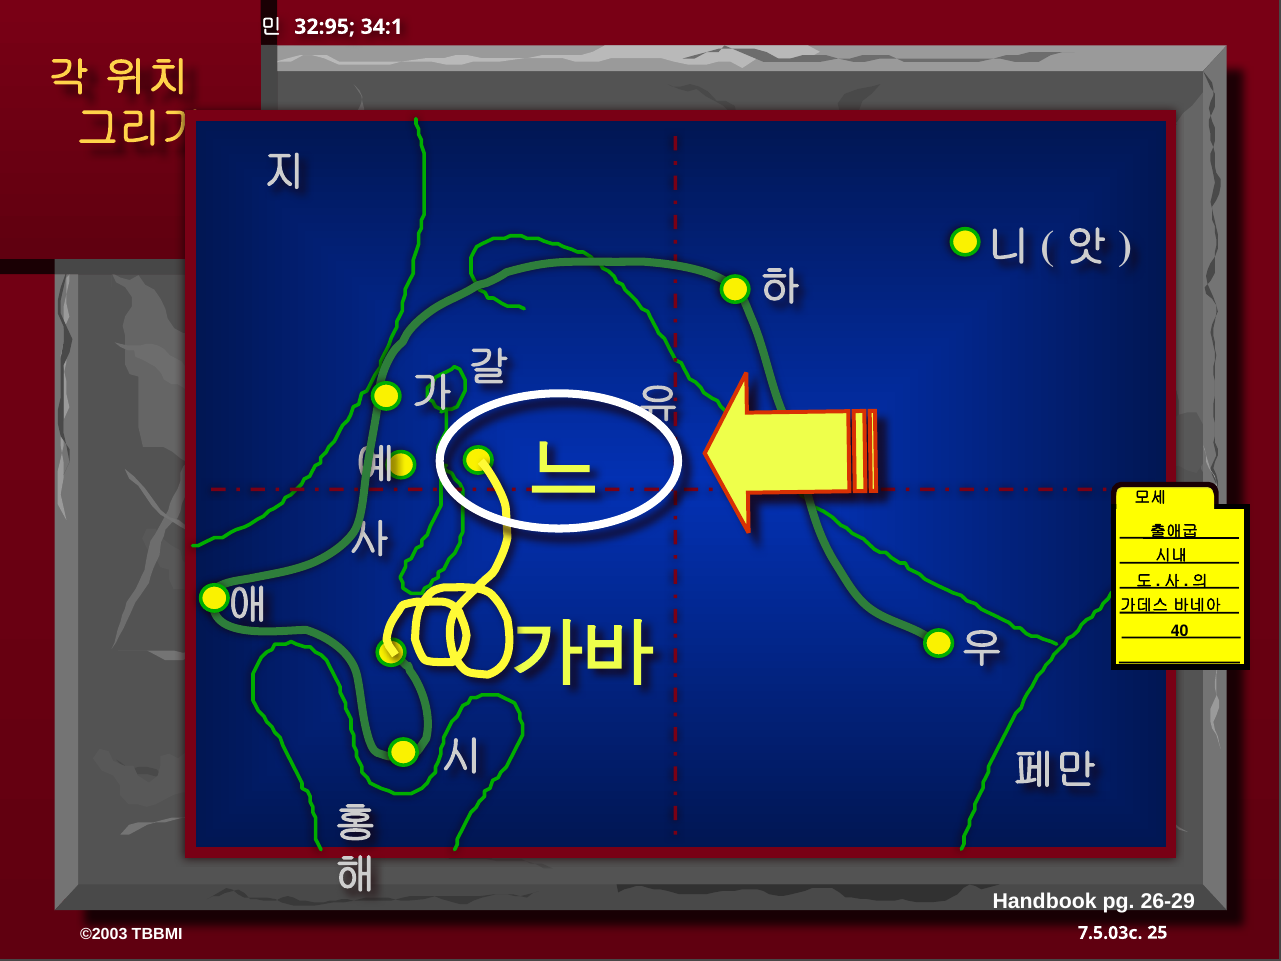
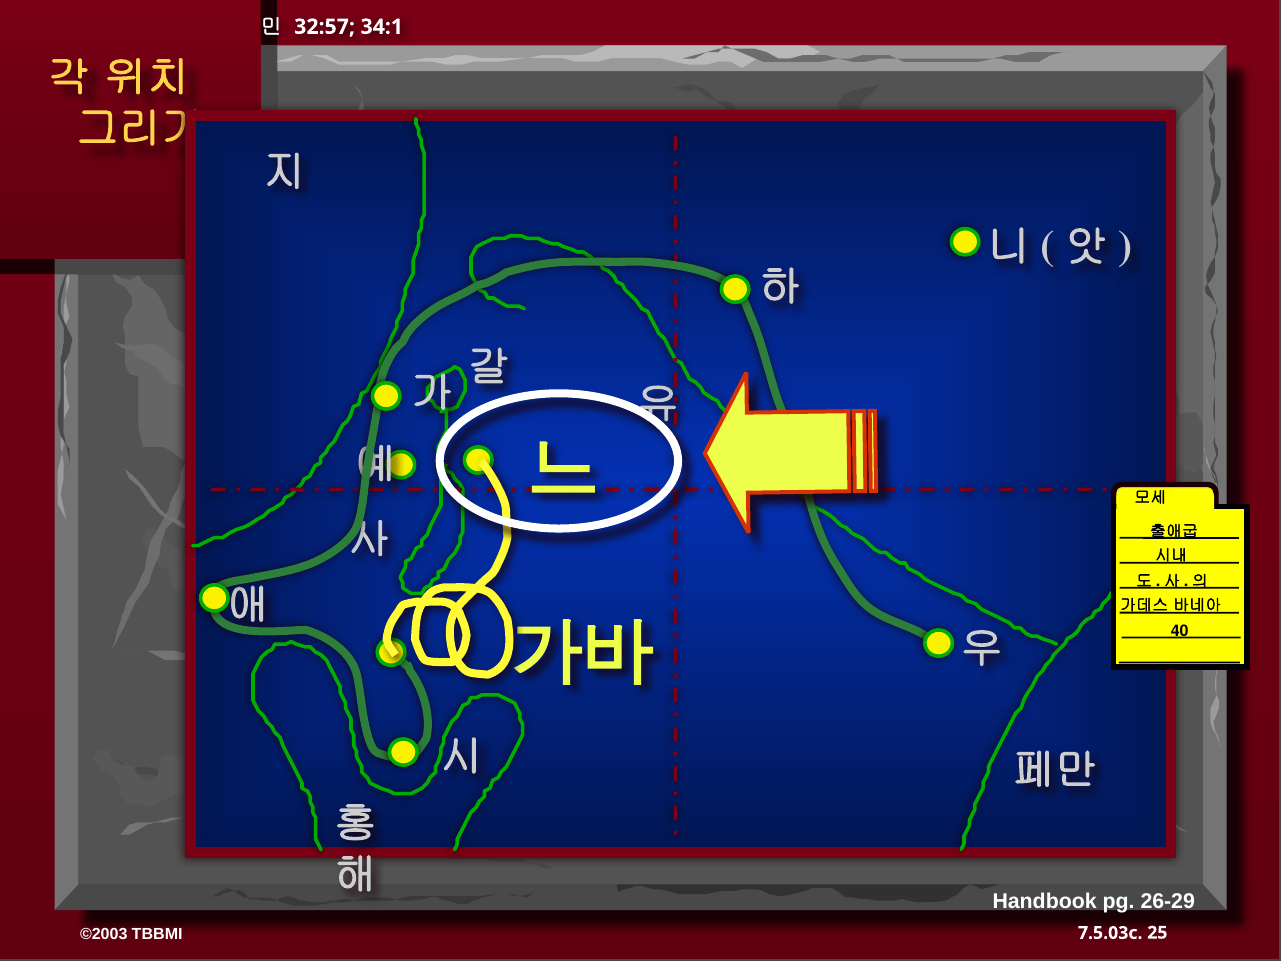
32:95: 32:95 -> 32:57 (325, 27)
